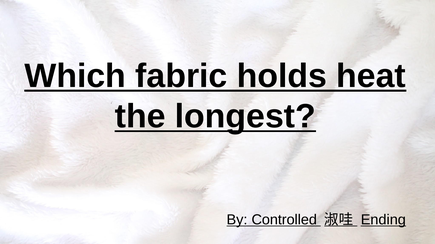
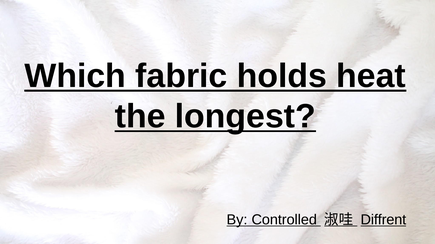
Ending: Ending -> Diffrent (383, 220)
